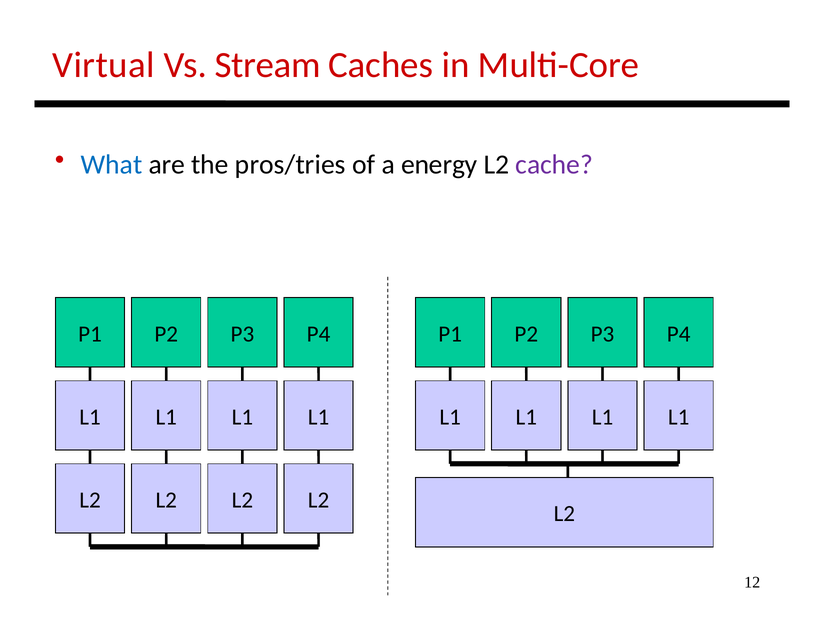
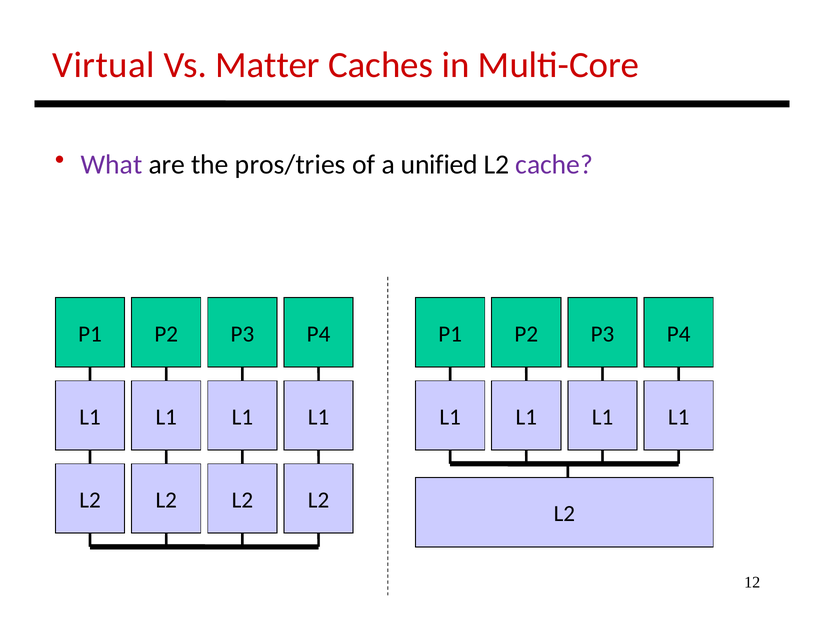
Stream: Stream -> Matter (268, 65)
What colour: blue -> purple (112, 165)
energy: energy -> unified (439, 165)
